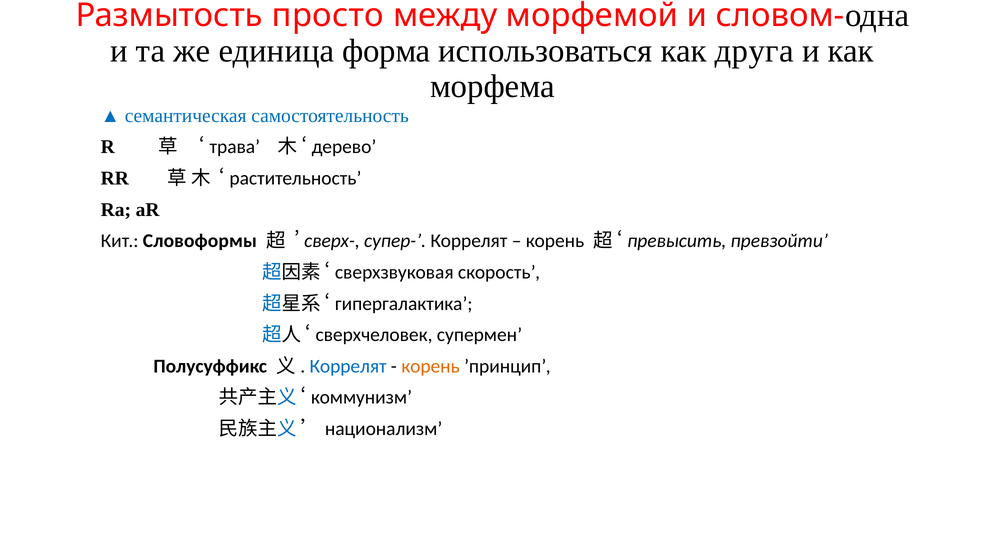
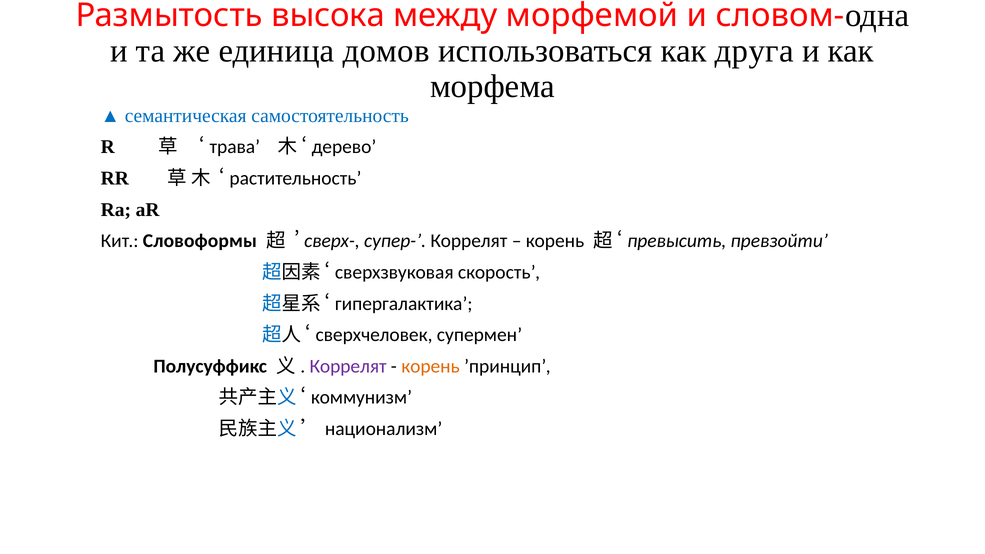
просто: просто -> высока (328, 16)
форма: форма -> домов (386, 51)
Коррелят colour: blue -> purple (348, 366)
